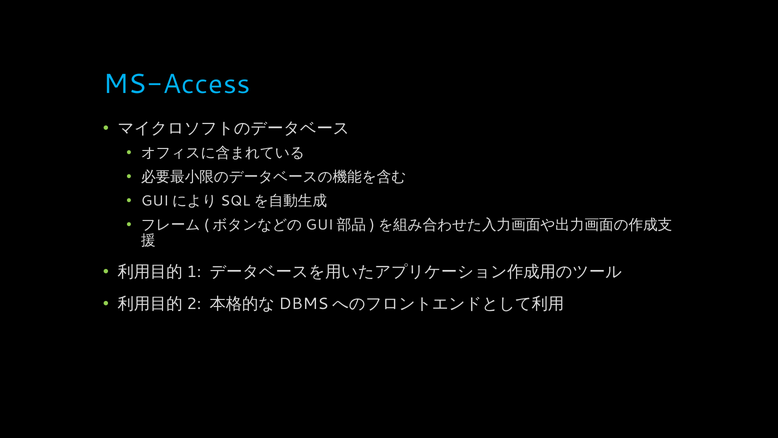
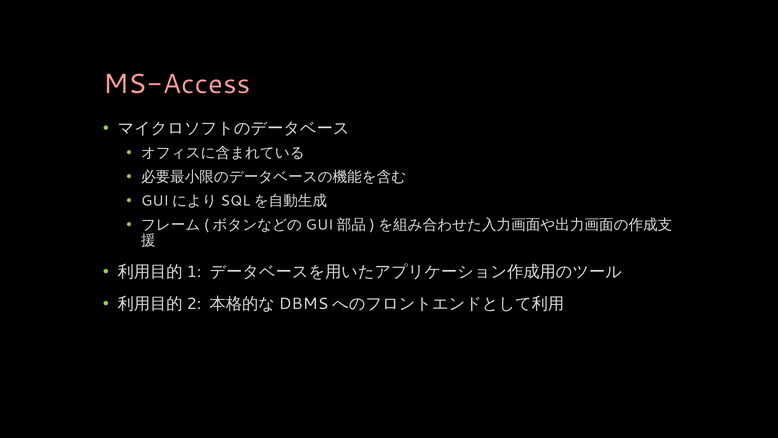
MS-Access colour: light blue -> pink (177, 84)
